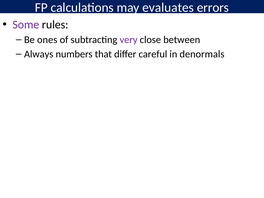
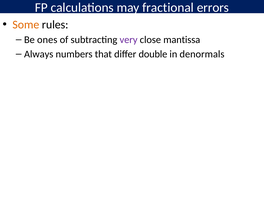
evaluates: evaluates -> fractional (168, 8)
Some colour: purple -> orange (26, 25)
between: between -> mantissa (182, 40)
careful: careful -> double (153, 54)
